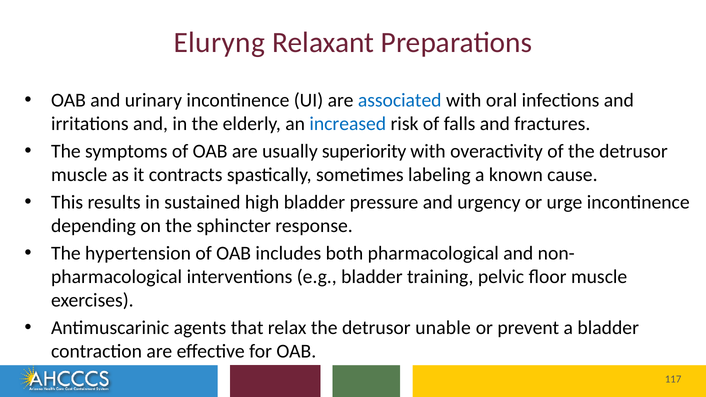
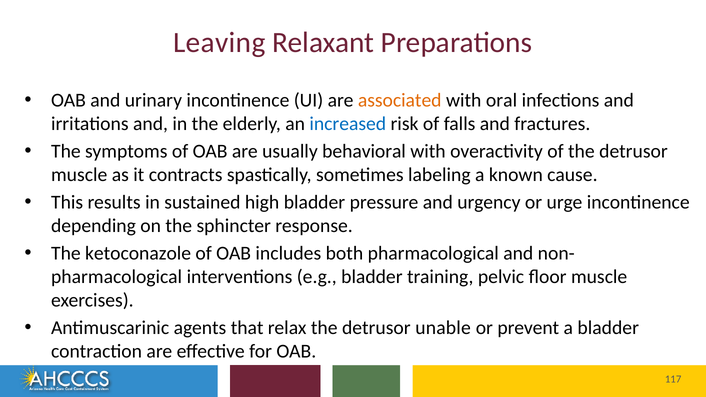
Eluryng: Eluryng -> Leaving (219, 43)
associated colour: blue -> orange (400, 100)
superiority: superiority -> behavioral (364, 151)
hypertension: hypertension -> ketoconazole (138, 253)
